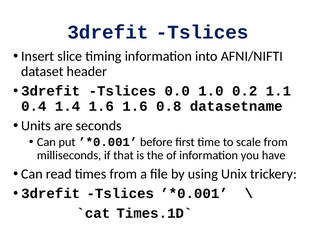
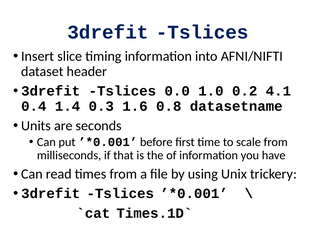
1.1: 1.1 -> 4.1 (278, 91)
1.4 1.6: 1.6 -> 0.3 (101, 106)
